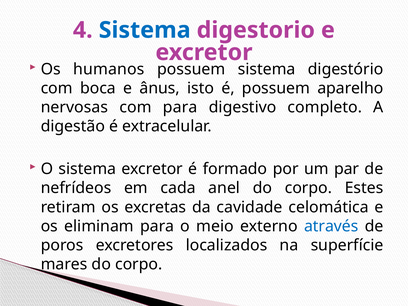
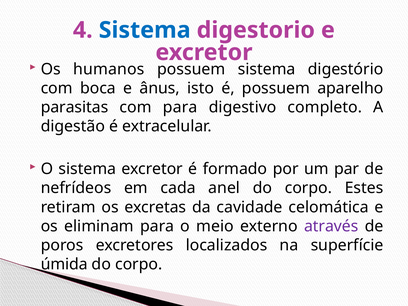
nervosas: nervosas -> parasitas (75, 107)
através colour: blue -> purple (331, 226)
mares: mares -> úmida (64, 264)
